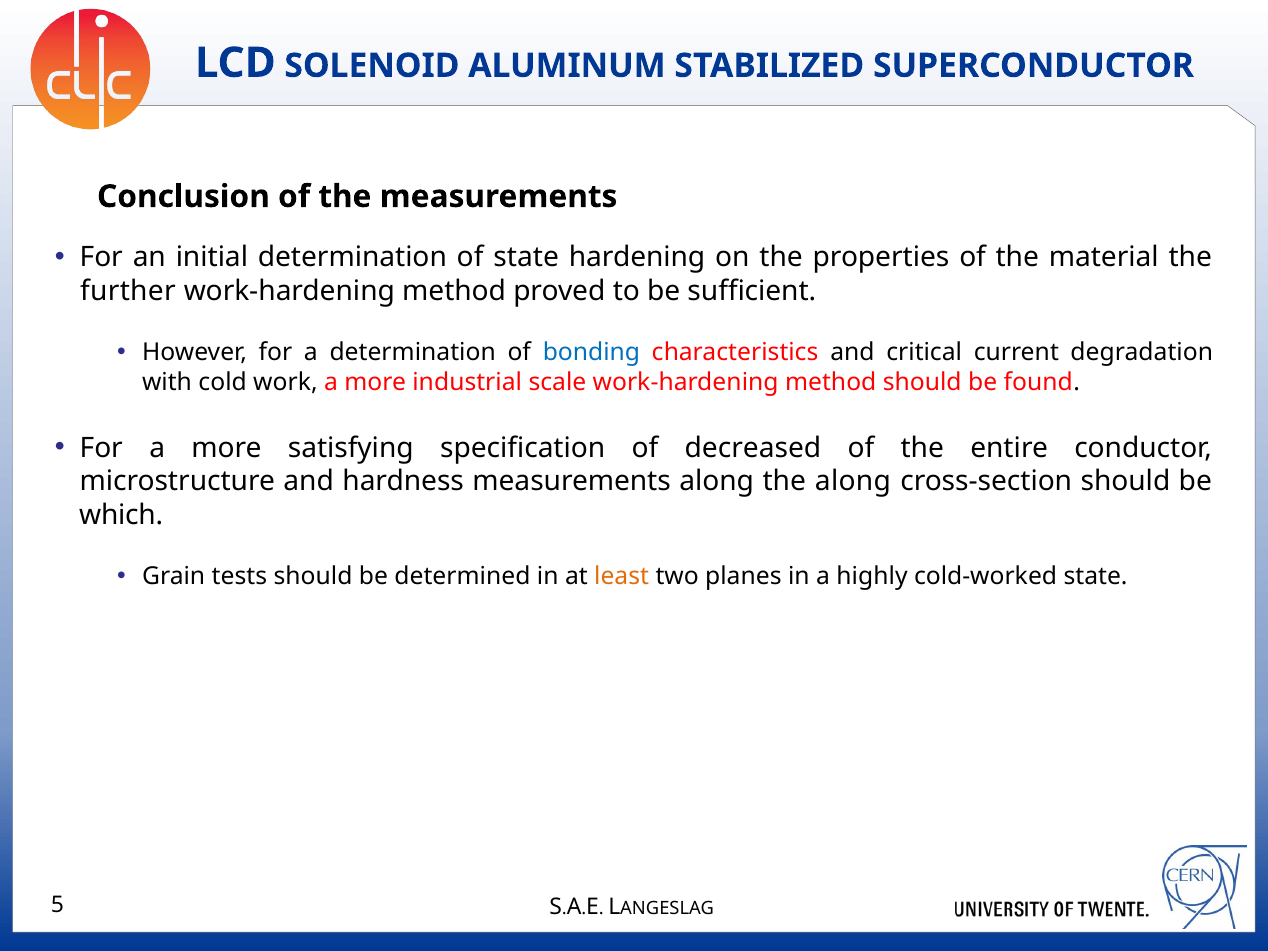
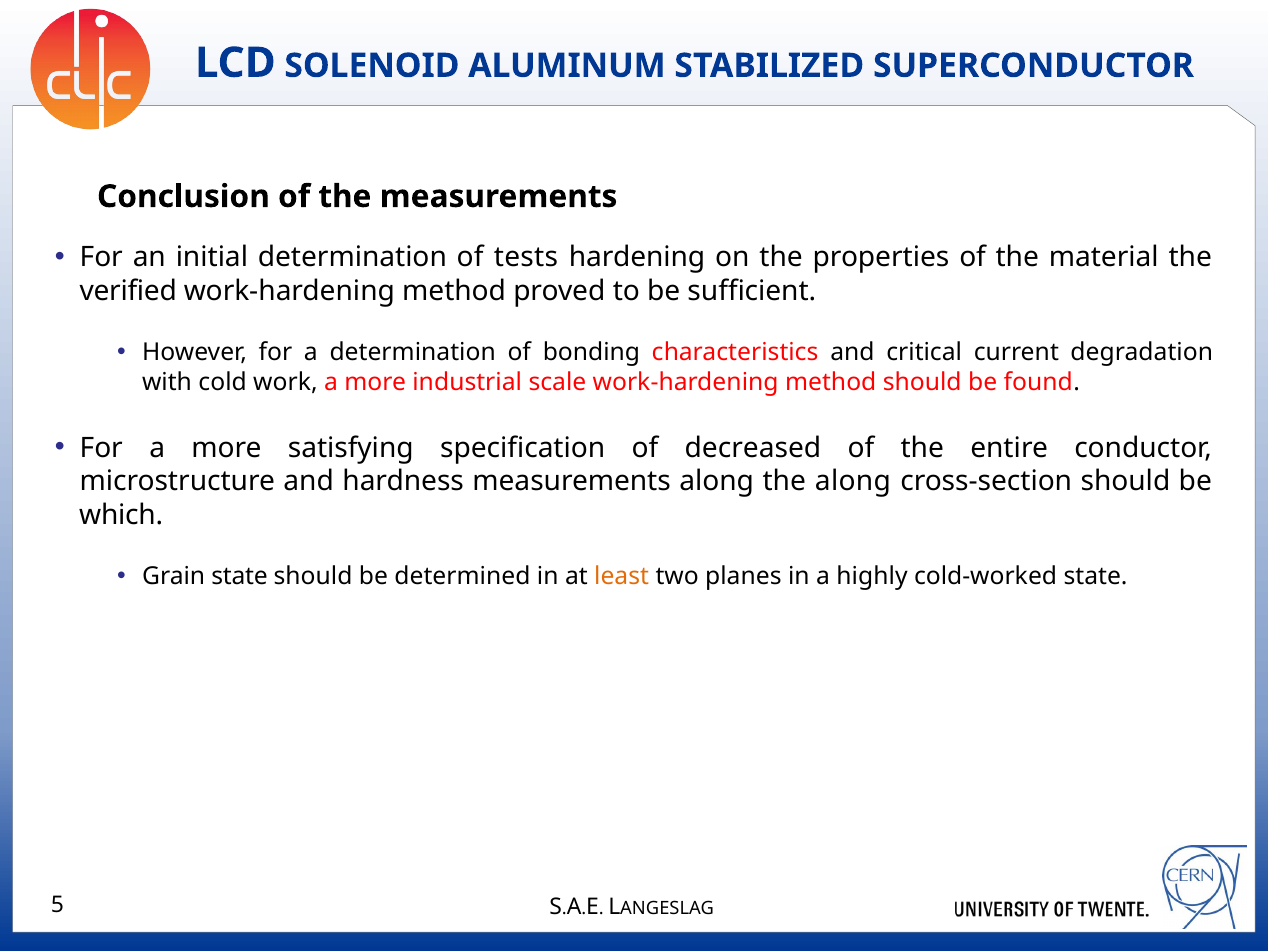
of state: state -> tests (526, 258)
further: further -> verified (128, 291)
bonding colour: blue -> black (591, 352)
Grain tests: tests -> state (240, 576)
